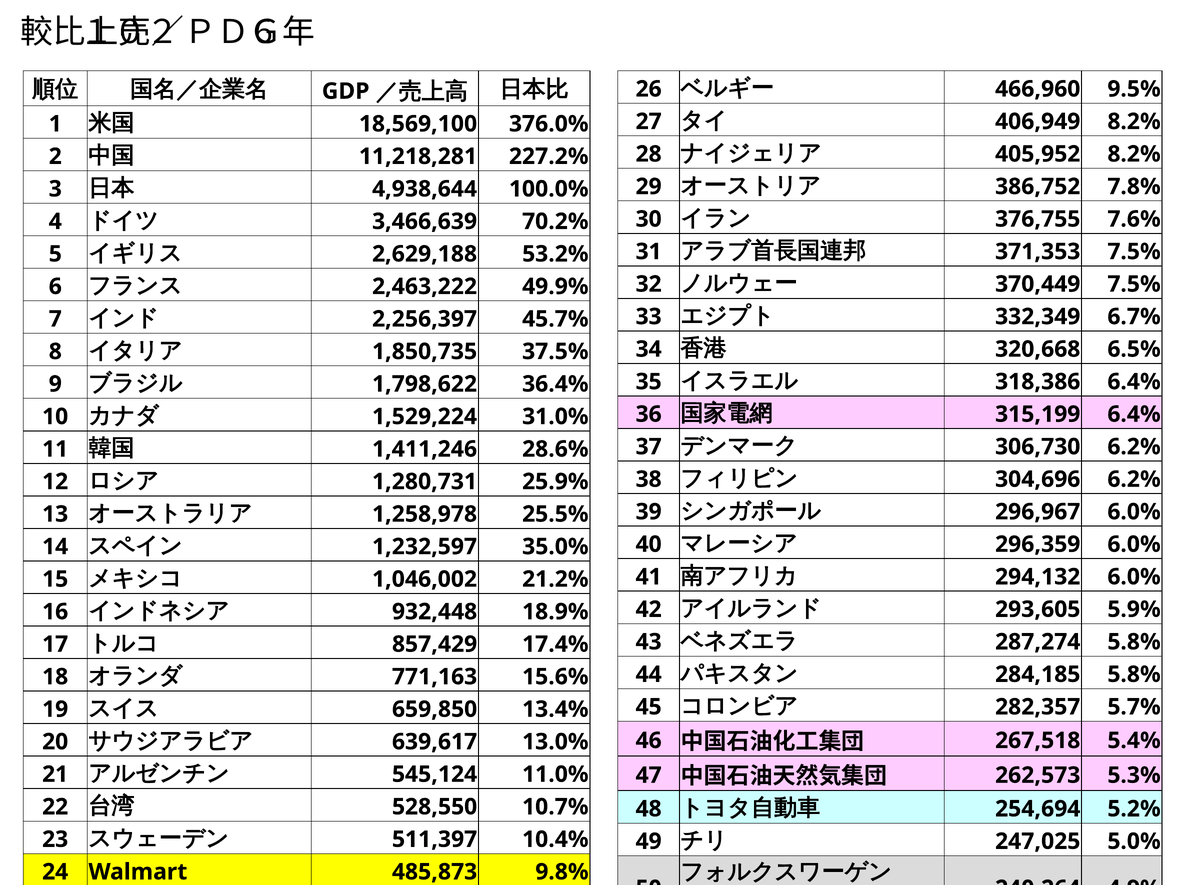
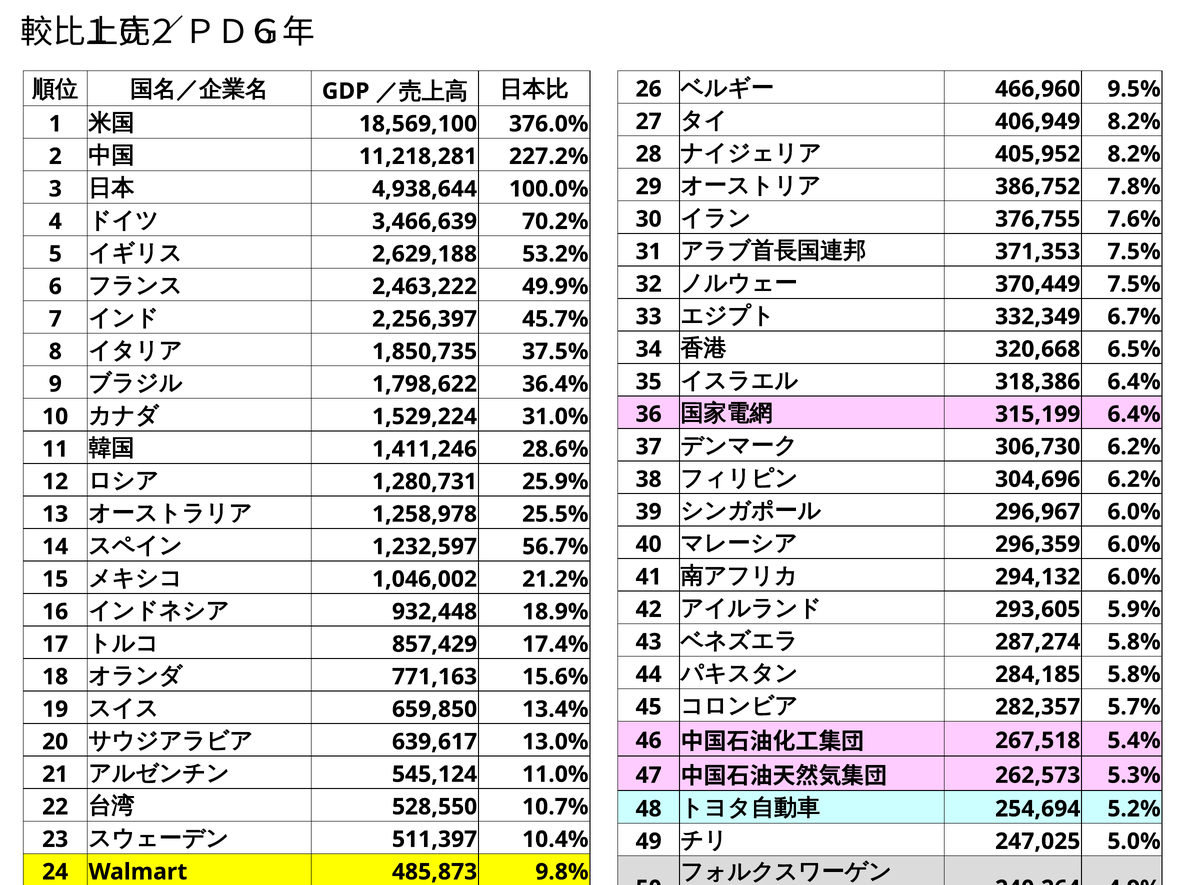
35.0%: 35.0% -> 56.7% (555, 547)
